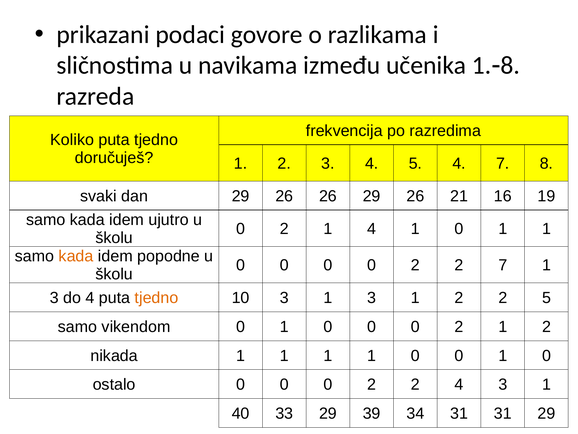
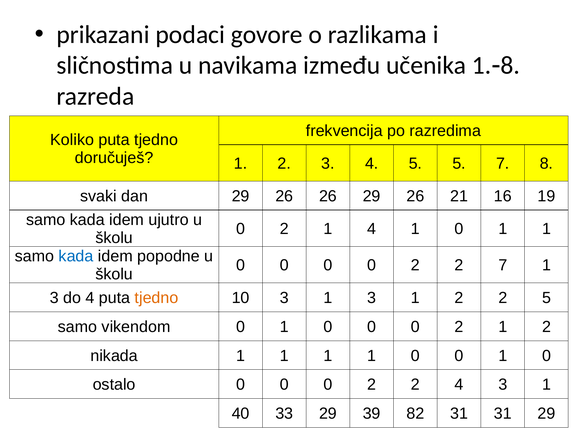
5 4: 4 -> 5 (459, 163)
kada colour: orange -> blue (76, 256)
34: 34 -> 82 (415, 413)
